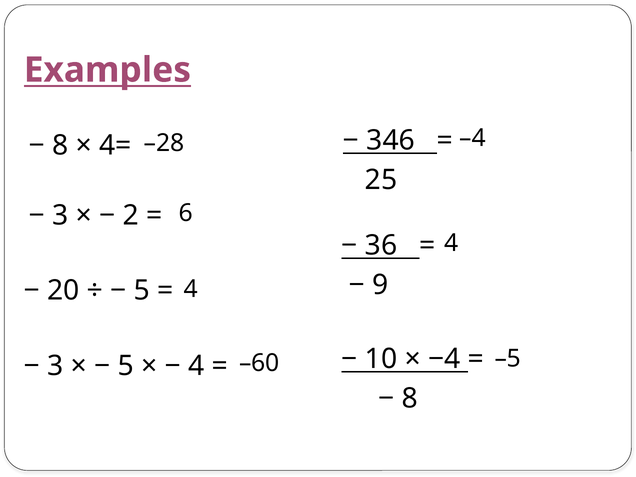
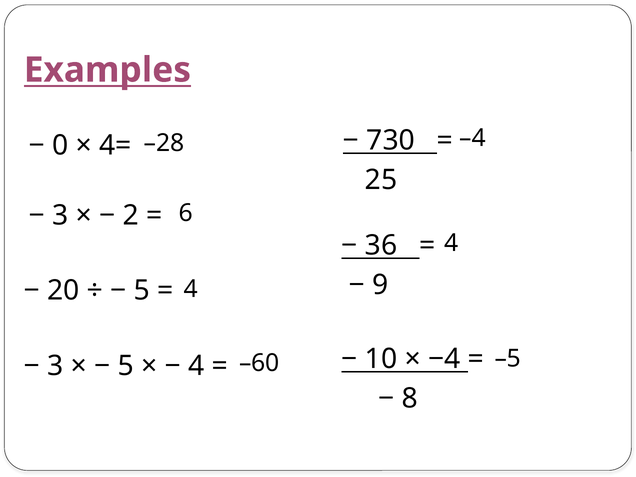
346: 346 -> 730 (391, 140)
8: 8 -> 0 (60, 145)
